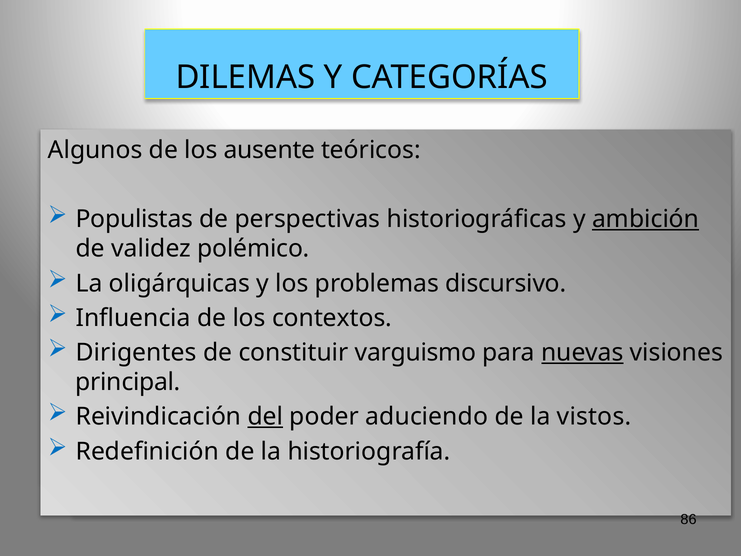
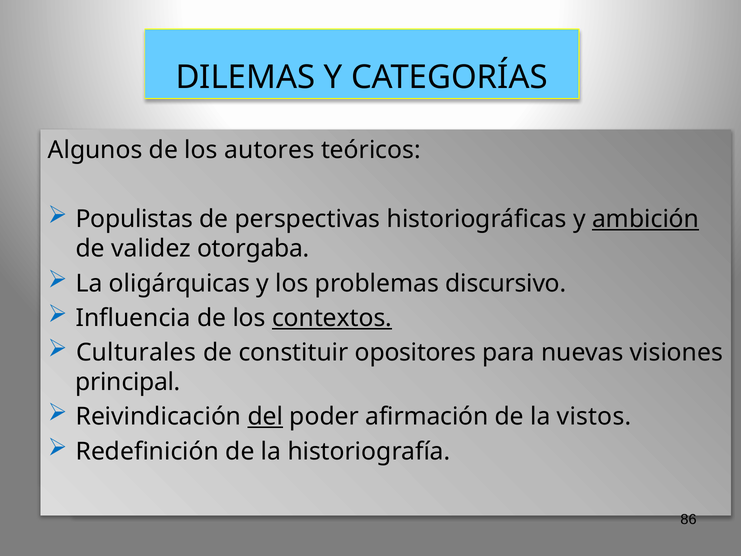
ausente: ausente -> autores (269, 150)
polémico: polémico -> otorgaba (253, 249)
contextos underline: none -> present (332, 318)
Dirigentes: Dirigentes -> Culturales (136, 352)
varguismo: varguismo -> opositores (415, 352)
nuevas underline: present -> none (582, 352)
aduciendo: aduciendo -> afirmación (427, 417)
